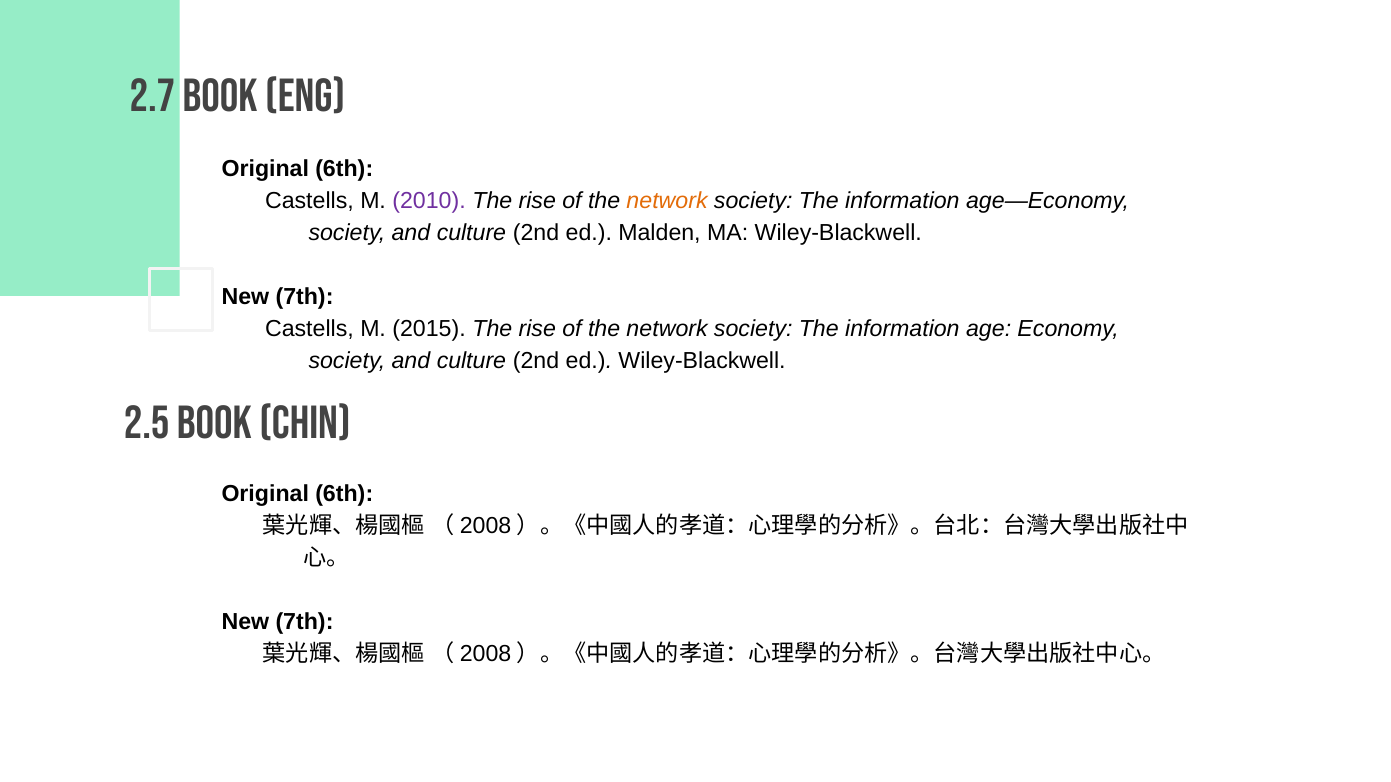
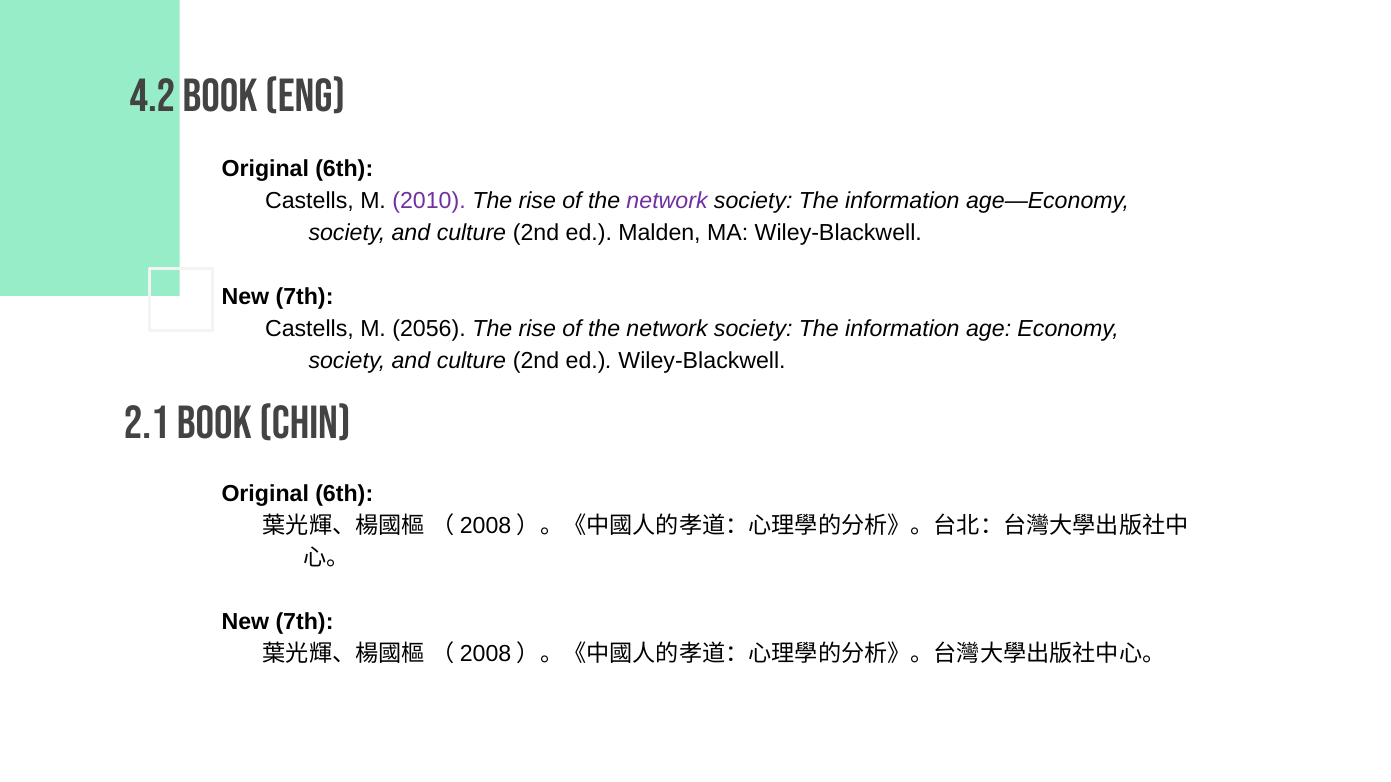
2.7: 2.7 -> 4.2 (152, 96)
network colour: orange -> purple (667, 201)
2015: 2015 -> 2056 (429, 329)
2.5: 2.5 -> 2.1 (147, 424)
